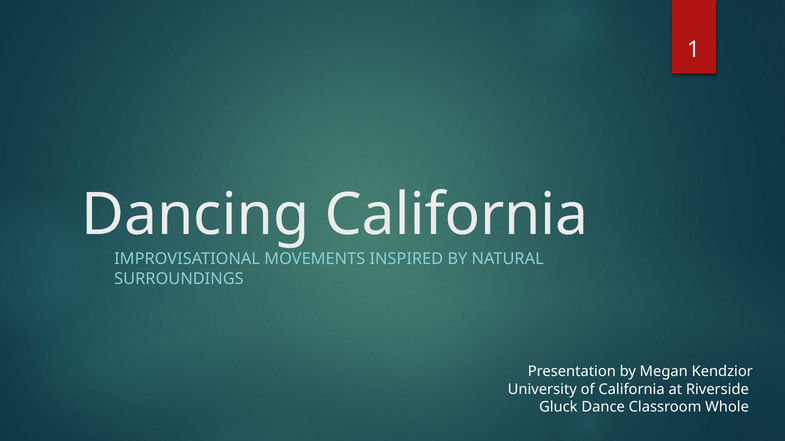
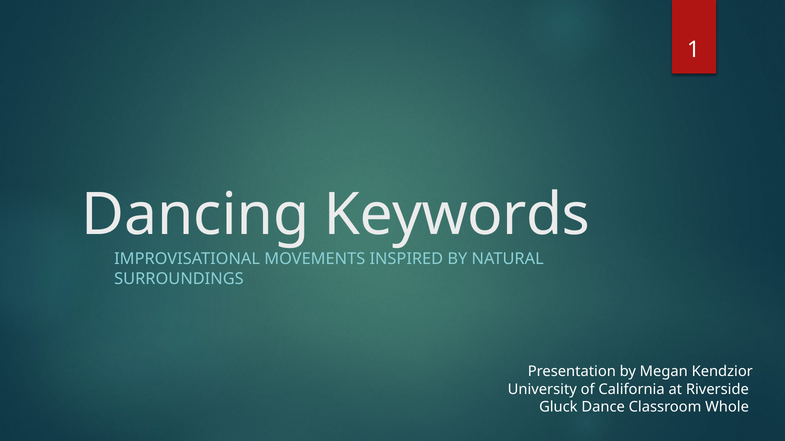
Dancing California: California -> Keywords (457, 215)
